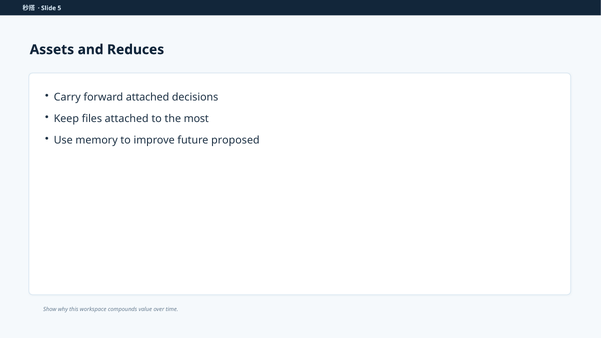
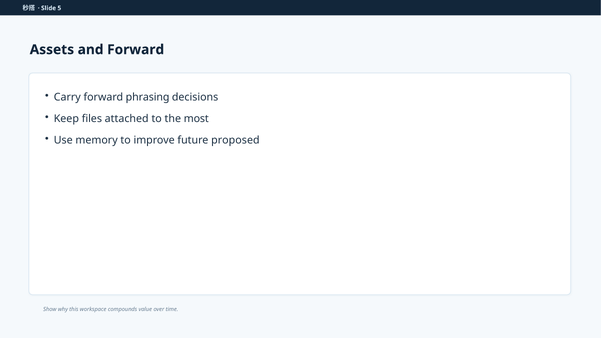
and Reduces: Reduces -> Forward (136, 50)
forward attached: attached -> phrasing (148, 97)
